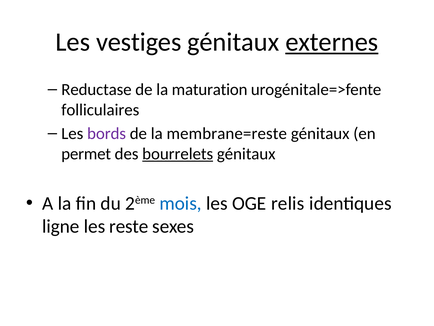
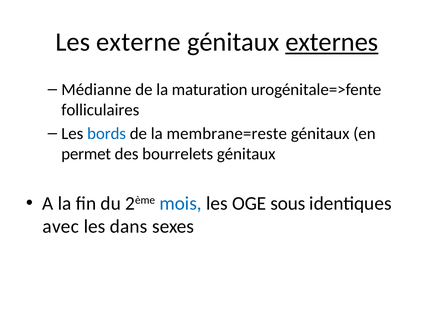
vestiges: vestiges -> externe (139, 42)
Reductase: Reductase -> Médianne (96, 89)
bords colour: purple -> blue (107, 133)
bourrelets underline: present -> none (178, 154)
relis: relis -> sous (288, 203)
ligne: ligne -> avec (61, 226)
reste: reste -> dans (129, 226)
